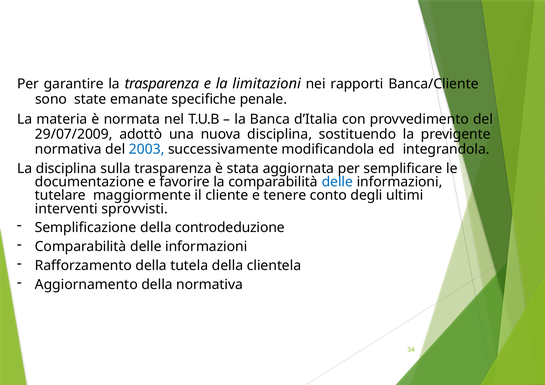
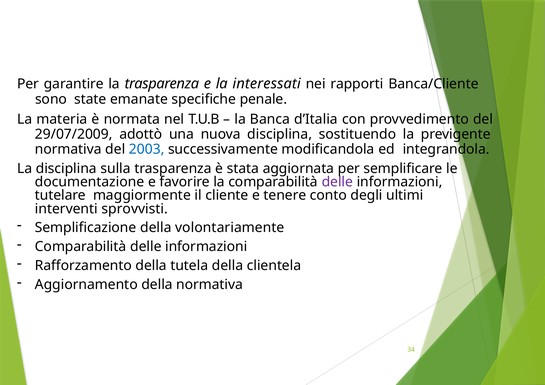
limitazioni: limitazioni -> interessati (267, 84)
delle colour: blue -> purple (337, 182)
controdeduzione: controdeduzione -> volontariamente (230, 228)
